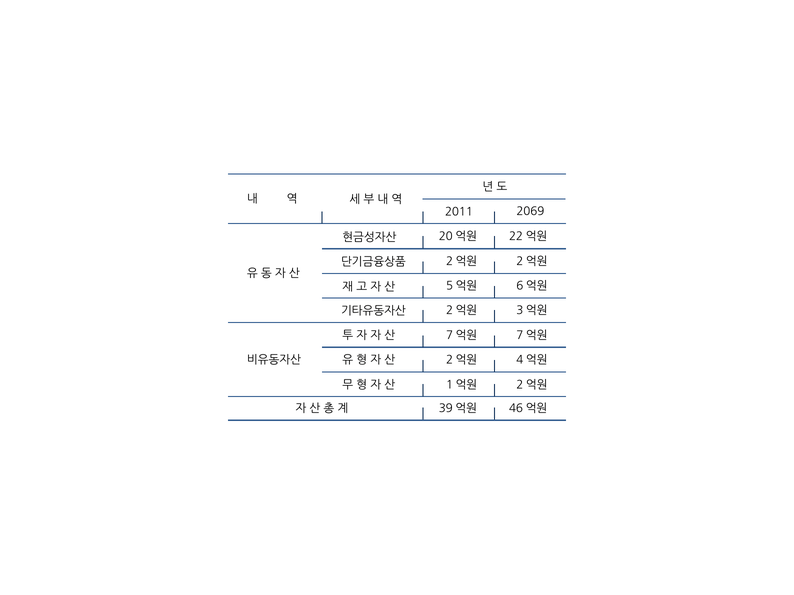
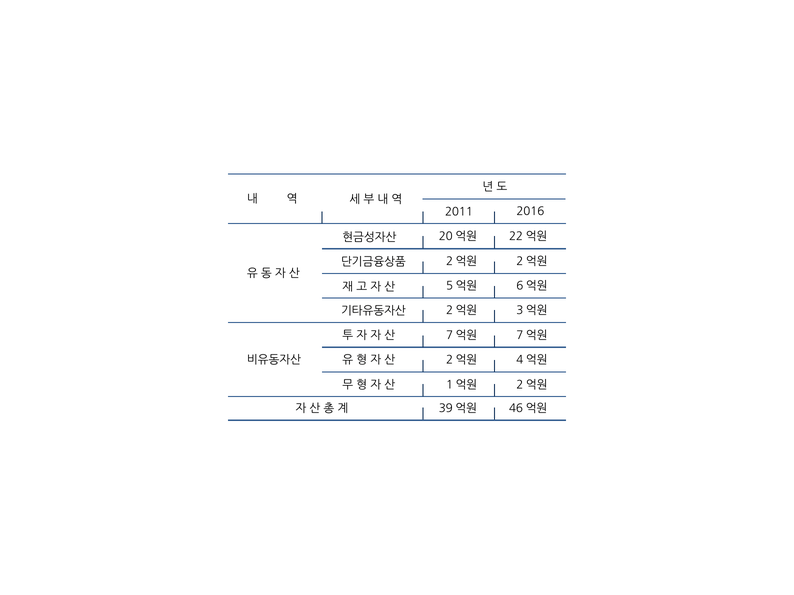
2069: 2069 -> 2016 (530, 212)
